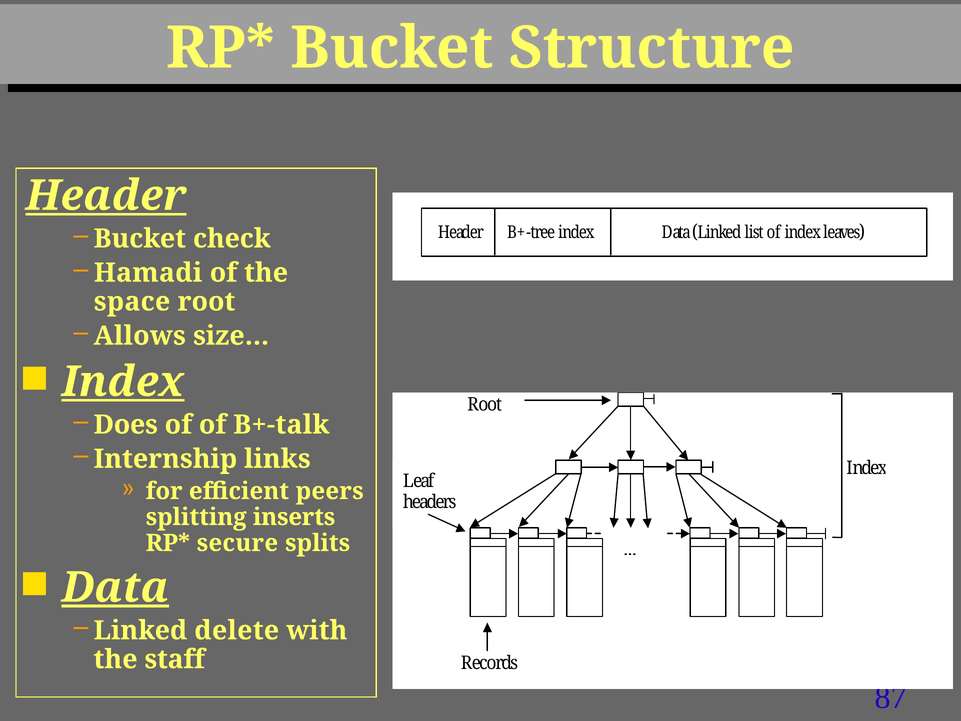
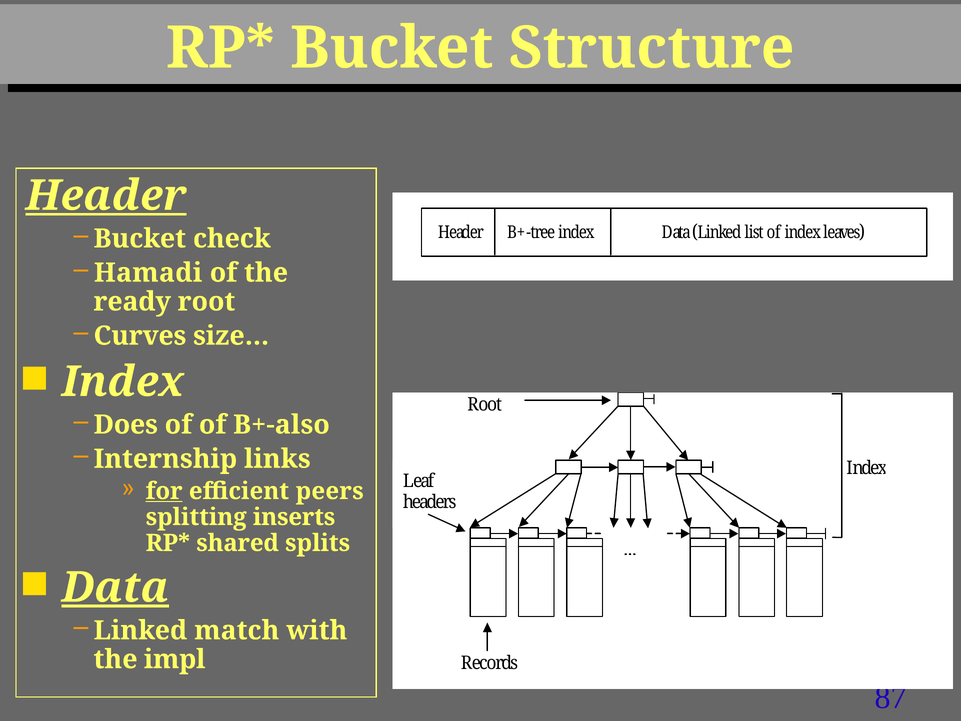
space: space -> ready (132, 302)
Allows: Allows -> Curves (140, 336)
Index underline: present -> none (123, 382)
B+-talk: B+-talk -> B+-also (281, 425)
for underline: none -> present (164, 491)
secure: secure -> shared (238, 543)
delete: delete -> match (237, 630)
staff: staff -> impl (175, 659)
